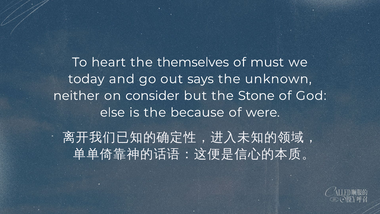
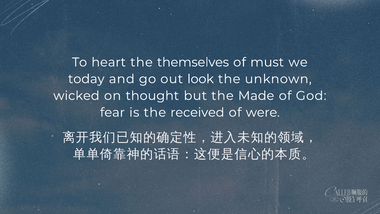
says: says -> look (201, 79)
neither: neither -> wicked (76, 96)
consider: consider -> thought (152, 96)
Stone: Stone -> Made (256, 96)
else: else -> fear (112, 112)
because: because -> received (197, 112)
